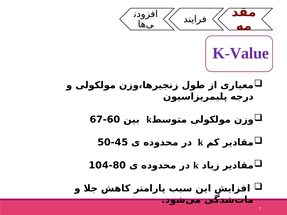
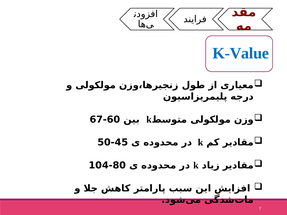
K-Value colour: purple -> blue (241, 53)
